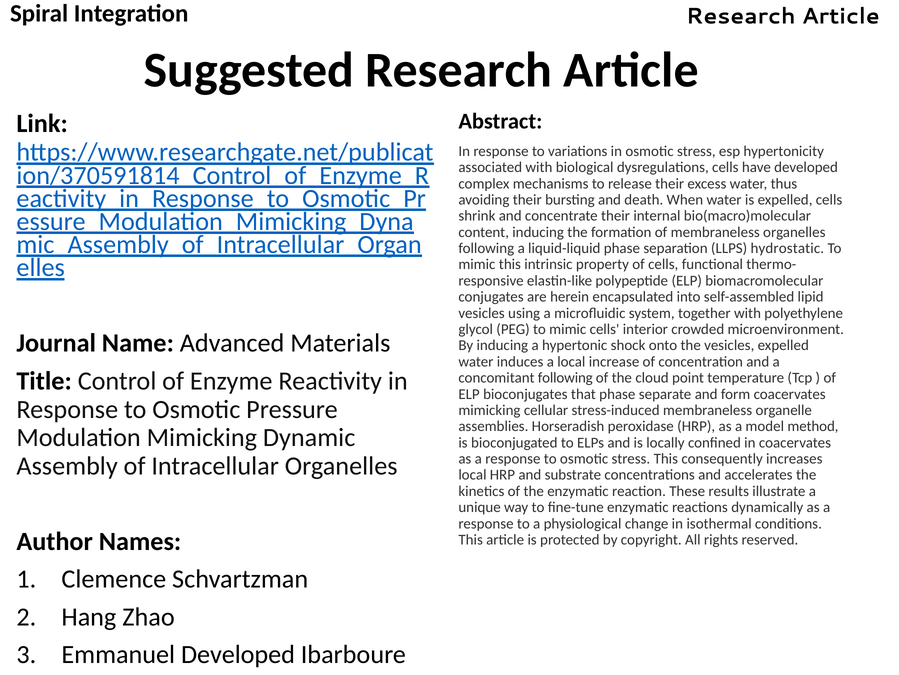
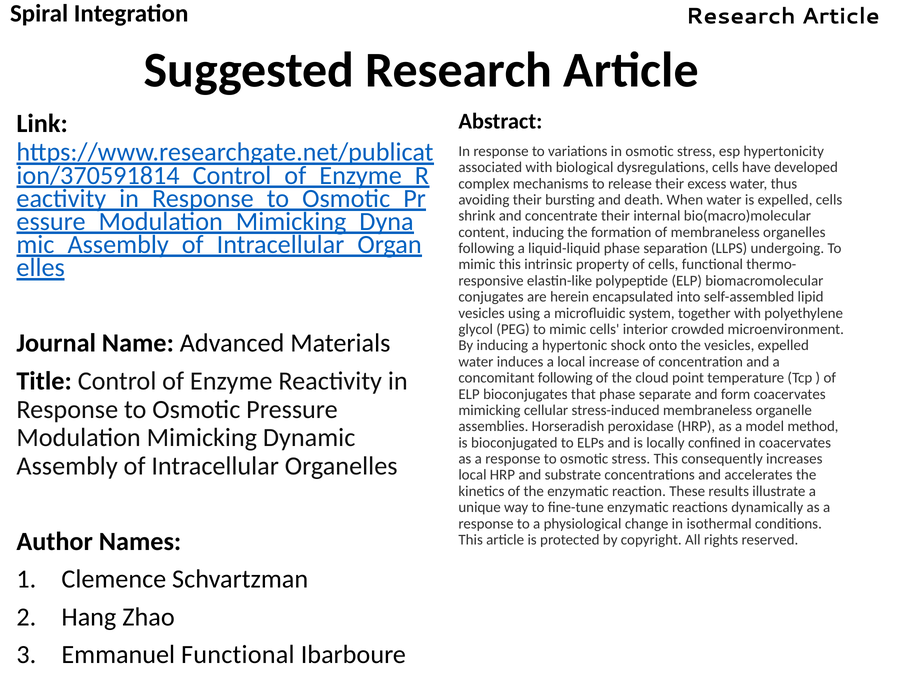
hydrostatic: hydrostatic -> undergoing (787, 248)
Emmanuel Developed: Developed -> Functional (238, 654)
